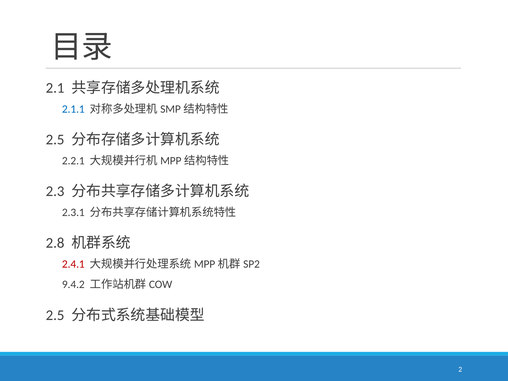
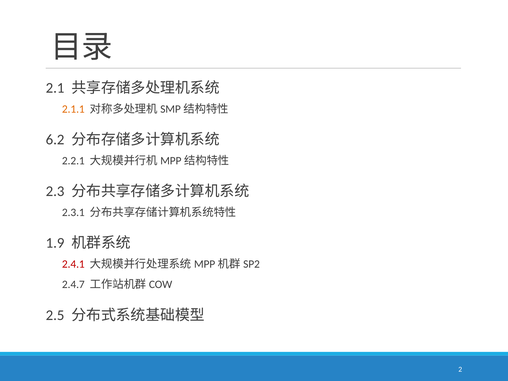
2.1.1 colour: blue -> orange (73, 109)
2.5: 2.5 -> 6.2 (55, 140)
2.8: 2.8 -> 1.9 (55, 243)
9.4.2: 9.4.2 -> 2.4.7 (73, 284)
